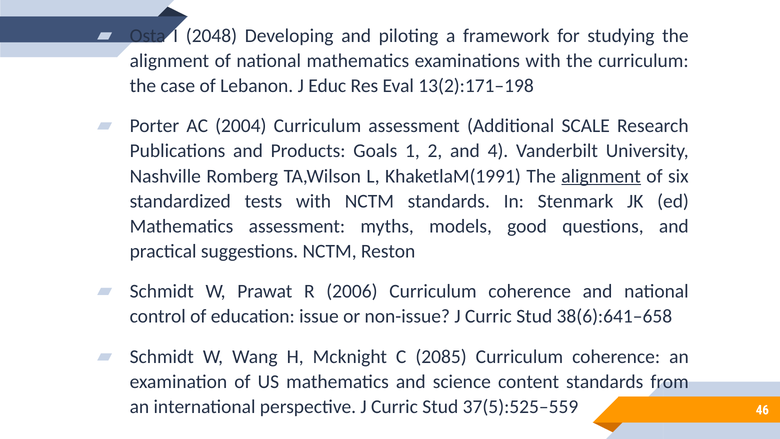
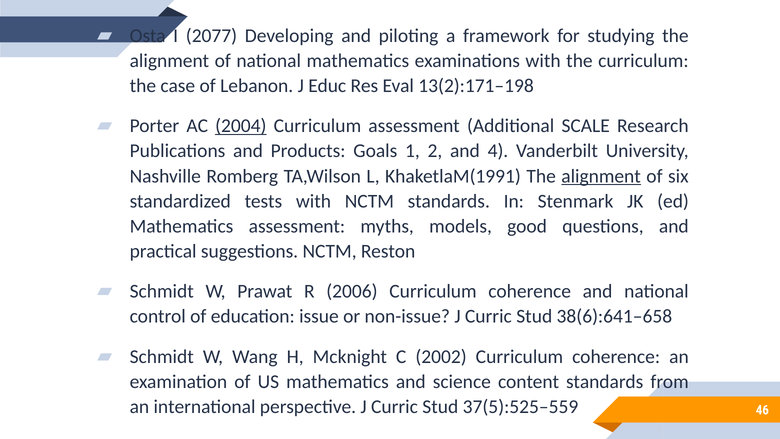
2048: 2048 -> 2077 (211, 36)
2004 underline: none -> present (241, 126)
2085: 2085 -> 2002 (441, 357)
